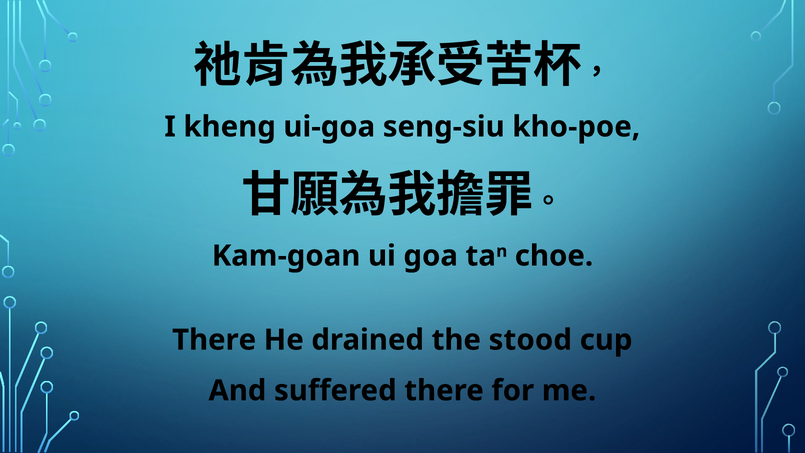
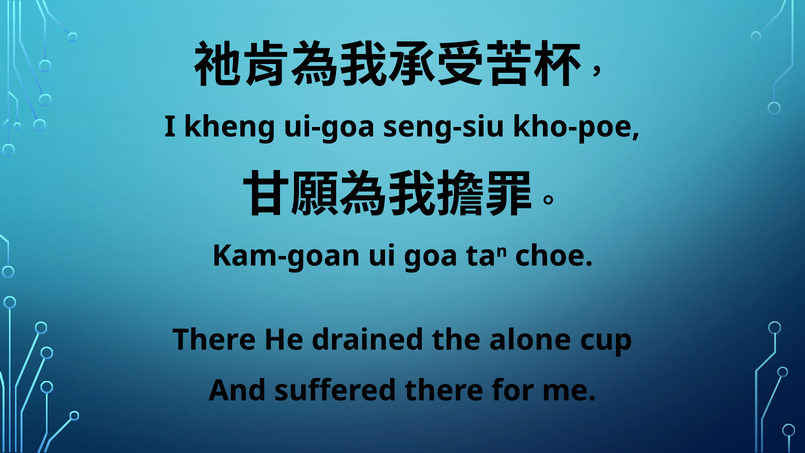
stood: stood -> alone (530, 340)
